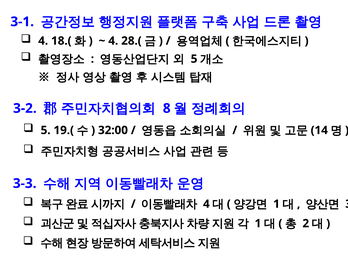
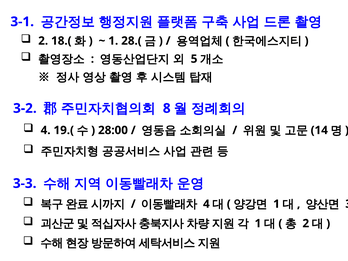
4: 4 -> 2 (43, 41)
4: 4 -> 1 (113, 41)
5: 5 -> 4 (46, 130)
32:00: 32:00 -> 28:00 (113, 130)
